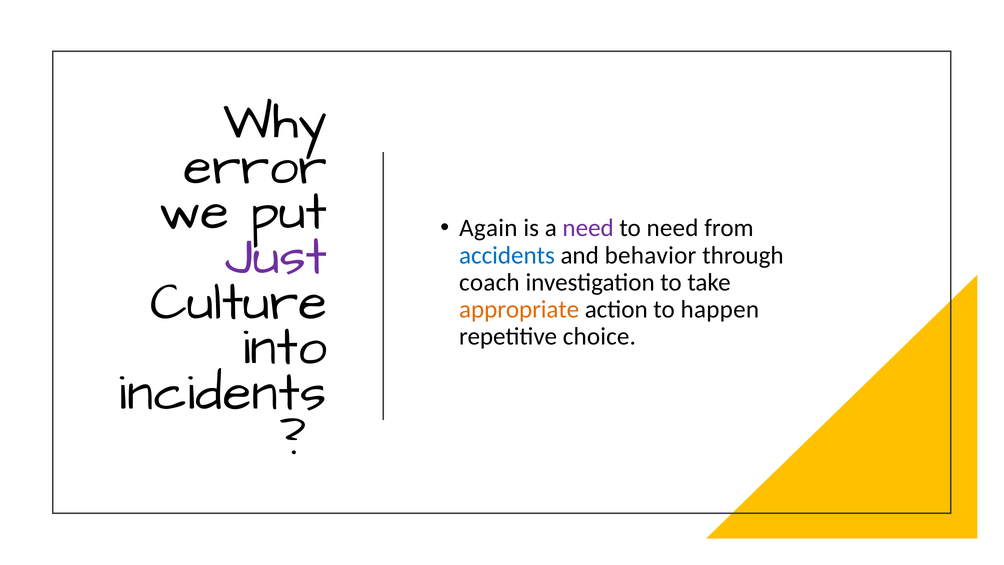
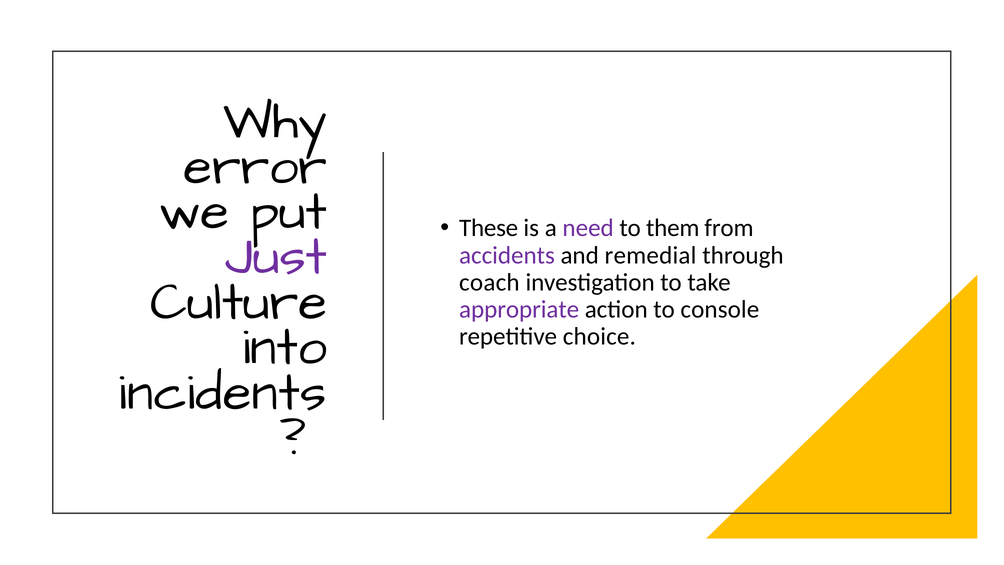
Again: Again -> These (489, 228)
to need: need -> them (673, 228)
accidents colour: blue -> purple (507, 255)
behavior: behavior -> remedial (651, 255)
appropriate colour: orange -> purple (519, 309)
happen: happen -> console (720, 309)
